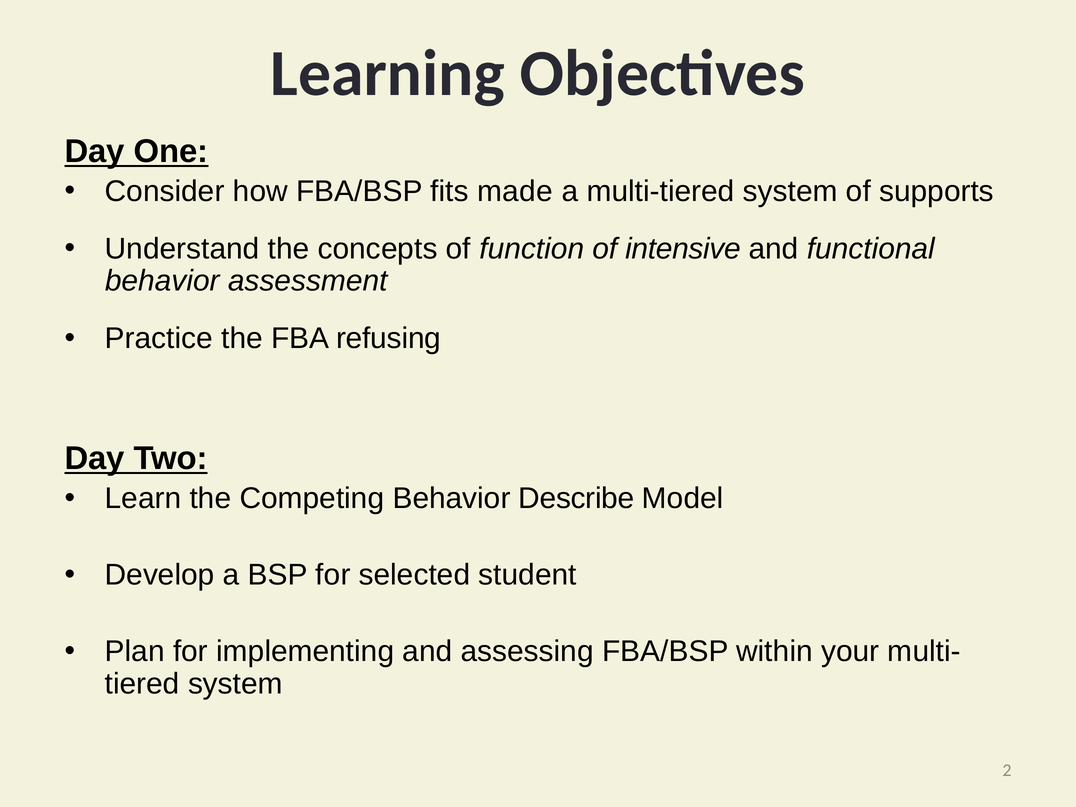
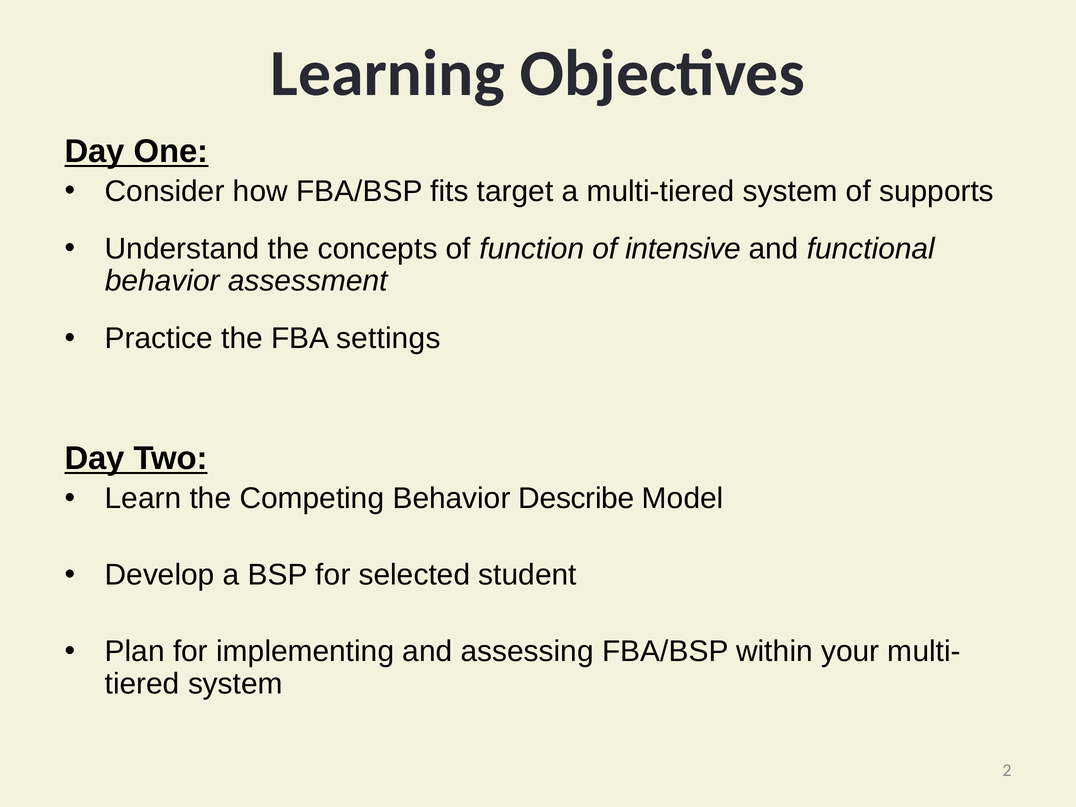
made: made -> target (515, 191)
refusing: refusing -> settings (388, 338)
